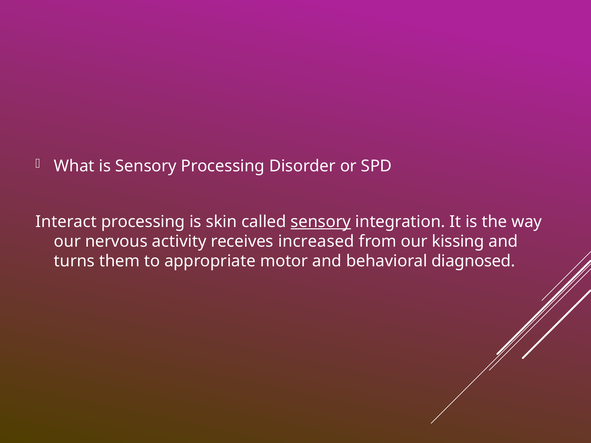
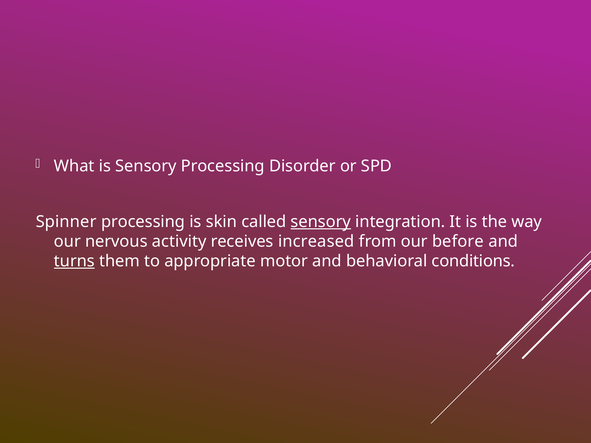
Interact: Interact -> Spinner (66, 222)
kissing: kissing -> before (458, 242)
turns underline: none -> present (74, 261)
diagnosed: diagnosed -> conditions (473, 261)
